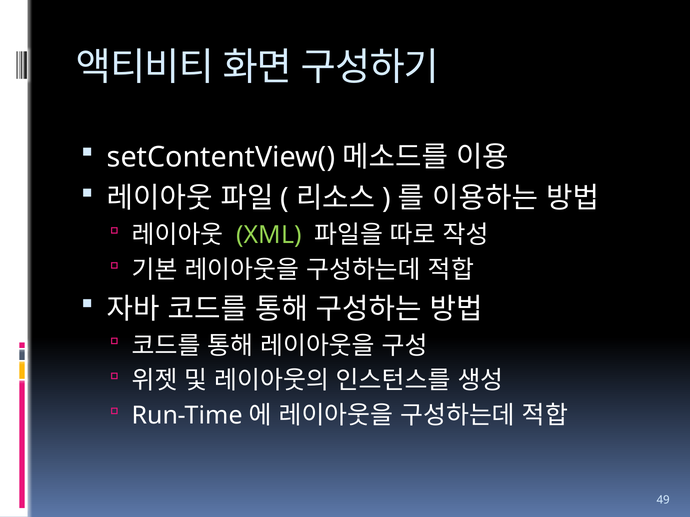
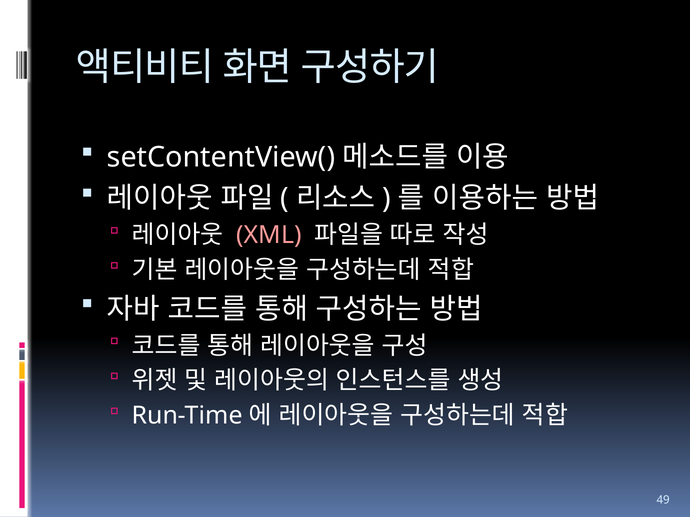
XML colour: light green -> pink (269, 235)
